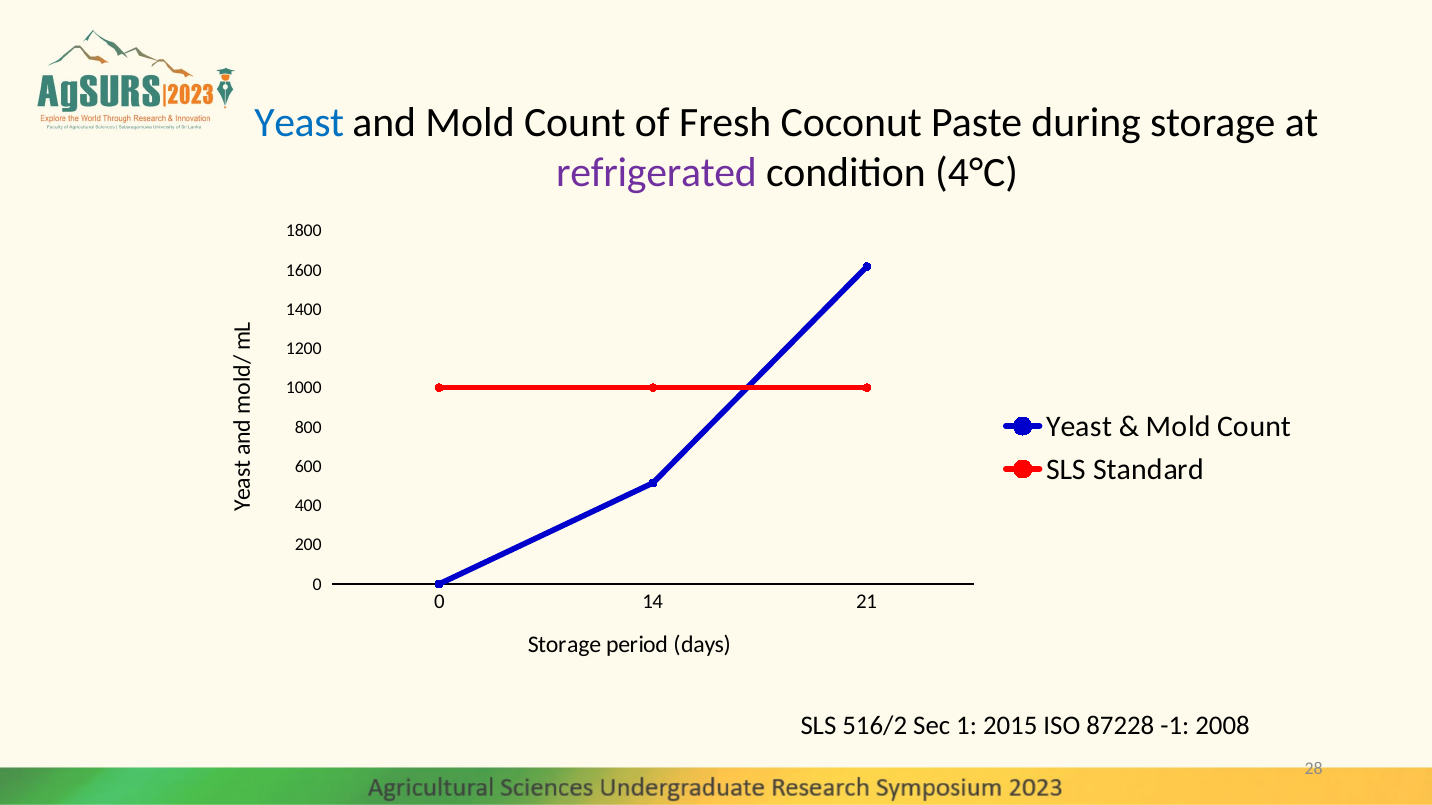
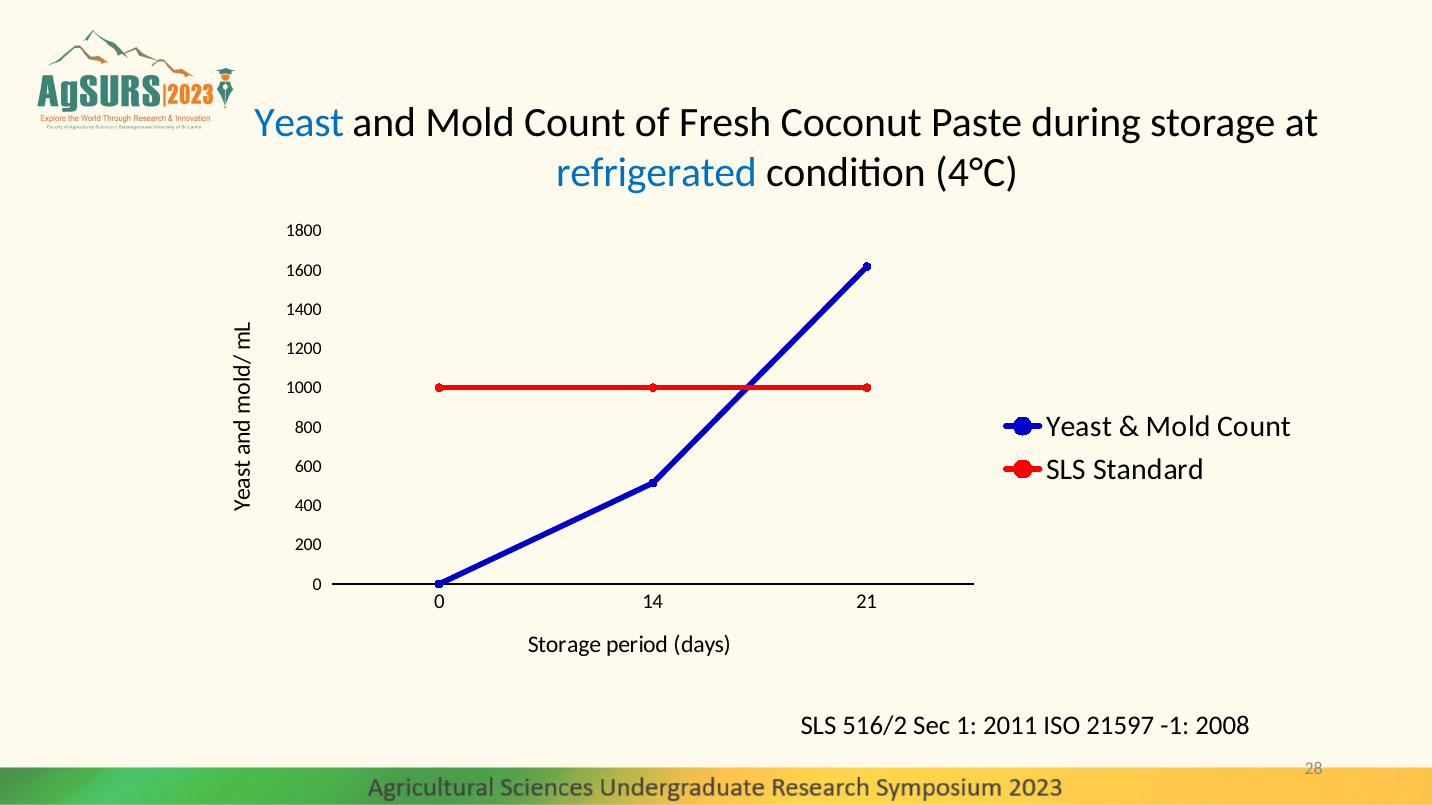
refrigerated colour: purple -> blue (656, 173)
2015: 2015 -> 2011 (1010, 726)
87228: 87228 -> 21597 (1120, 726)
